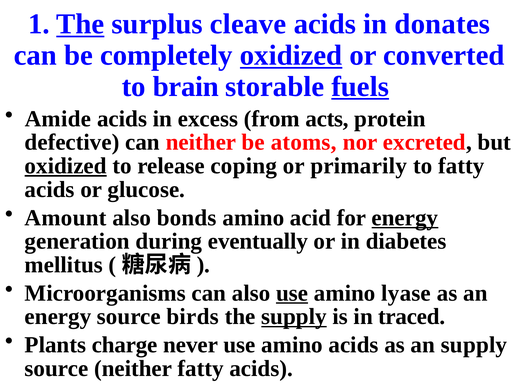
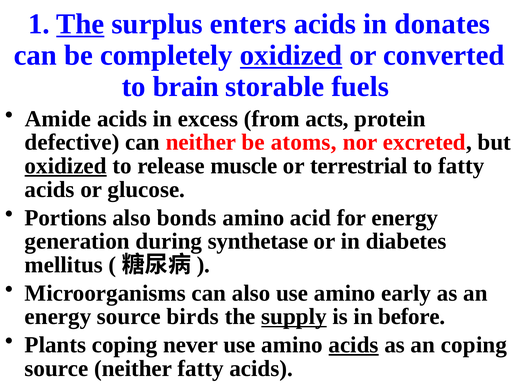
cleave: cleave -> enters (248, 24)
fuels underline: present -> none (360, 86)
coping: coping -> muscle (244, 166)
primarily: primarily -> terrestrial (359, 166)
Amount: Amount -> Portions (66, 217)
energy underline: present -> none (405, 217)
eventually: eventually -> synthetase (258, 241)
use underline: present -> none (292, 293)
lyase: lyase -> early (406, 293)
traced: traced -> before (412, 316)
Plants charge: charge -> coping (125, 344)
acids underline: none -> present (354, 344)
an supply: supply -> coping (474, 344)
